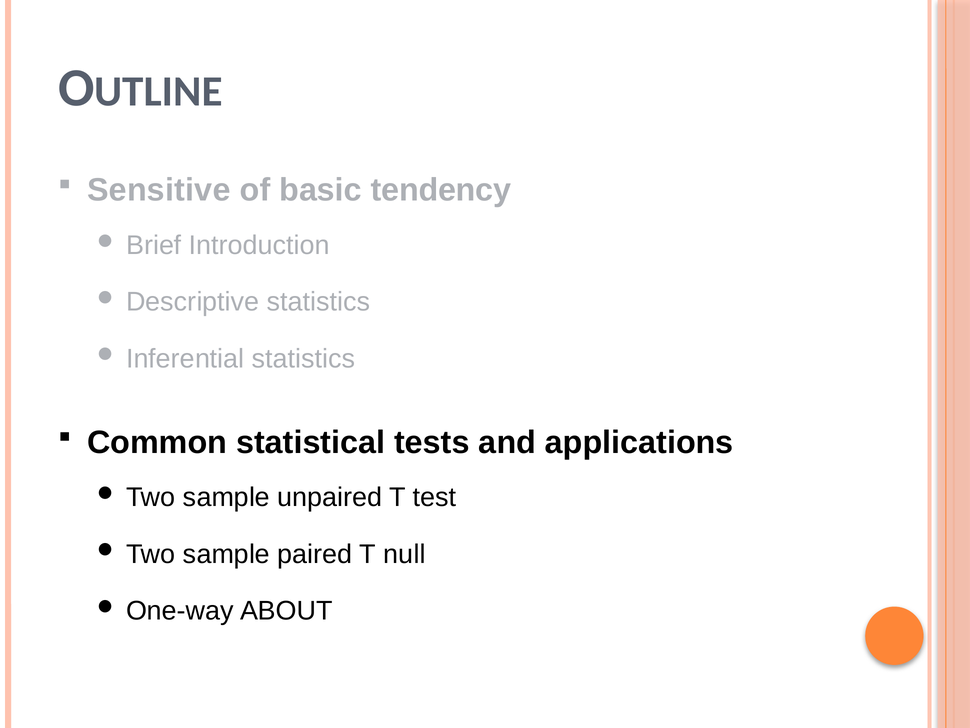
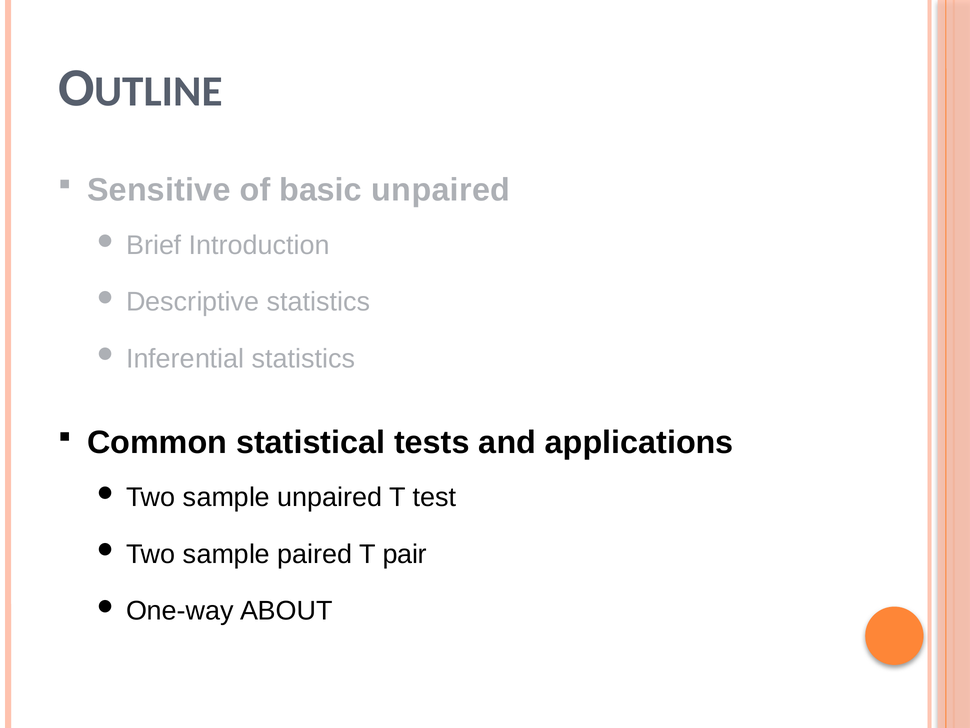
basic tendency: tendency -> unpaired (441, 190)
null: null -> pair (405, 554)
